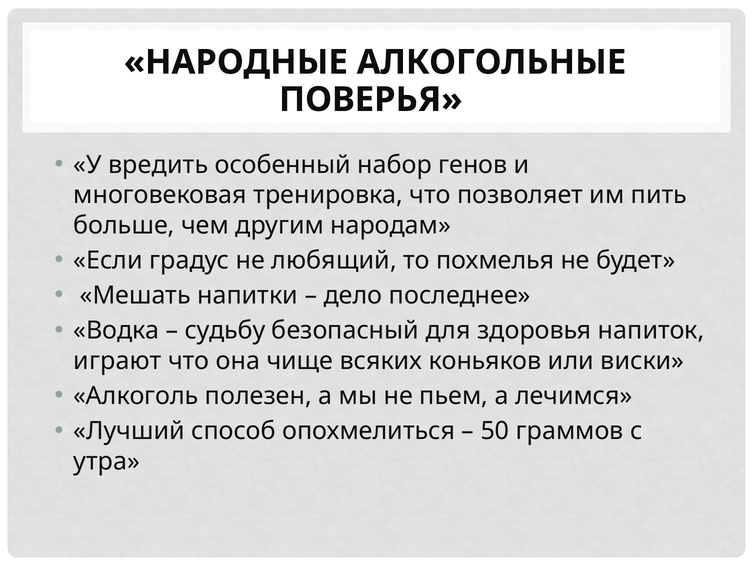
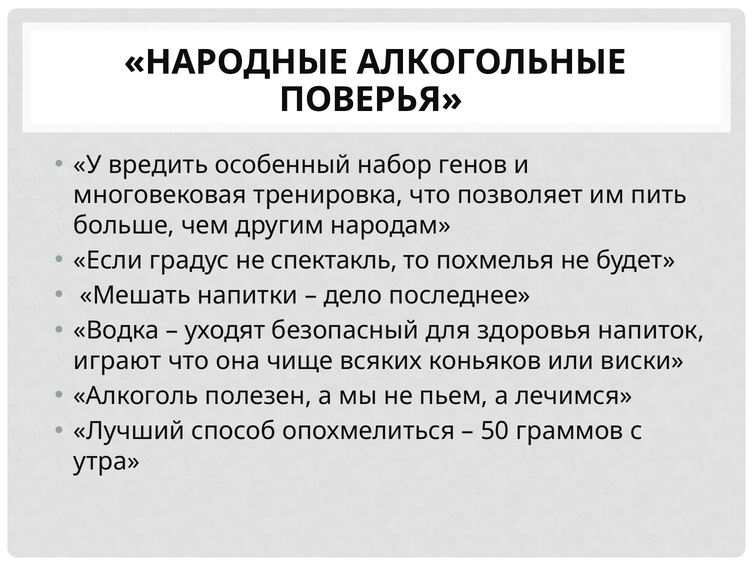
любящий: любящий -> спектакль (334, 260)
судьбу: судьбу -> уходят (225, 331)
